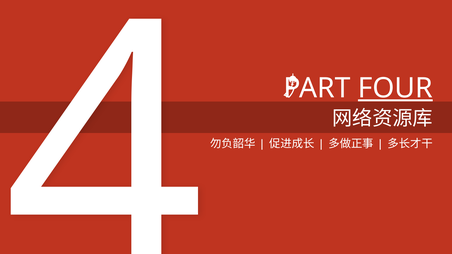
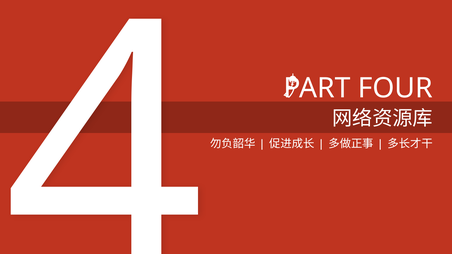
FOUR underline: present -> none (395, 88)
